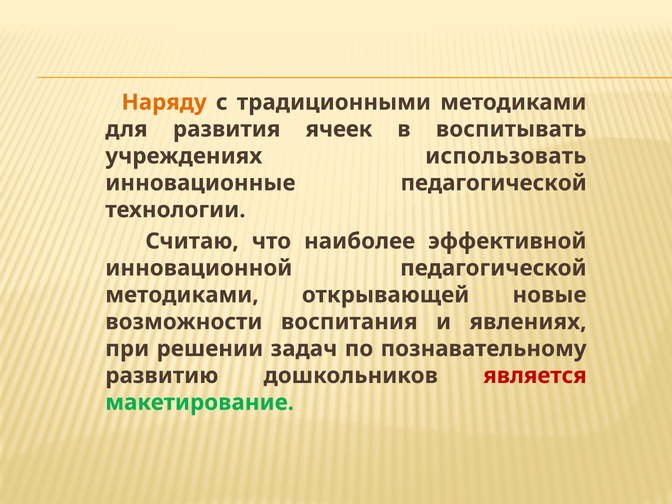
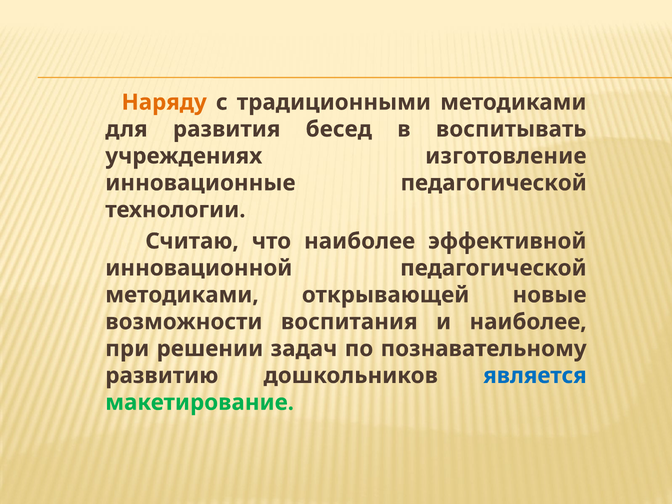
ячеек: ячеек -> бесед (339, 129)
использовать: использовать -> изготовление (506, 156)
и явлениях: явлениях -> наиболее (528, 322)
является colour: red -> blue (535, 376)
